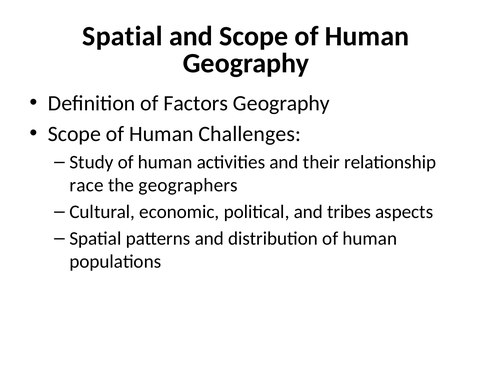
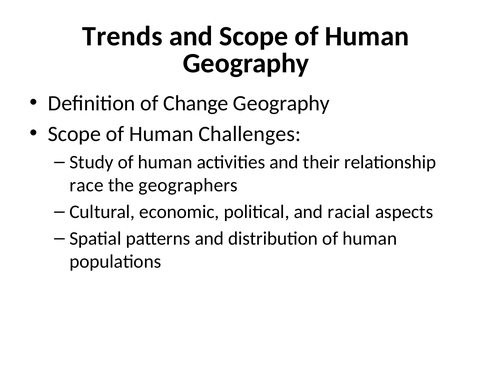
Spatial: Spatial -> Trends (122, 36)
Factors: Factors -> Change (196, 103)
tribes: tribes -> racial (349, 212)
